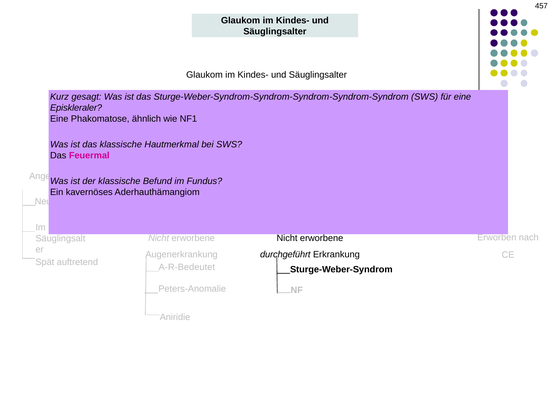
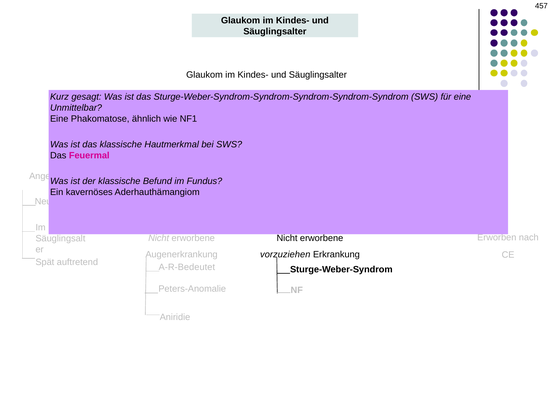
Episkleraler: Episkleraler -> Unmittelbar (76, 108)
durchgeführt: durchgeführt -> vorzuziehen (285, 255)
